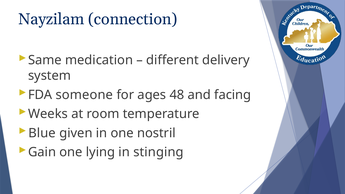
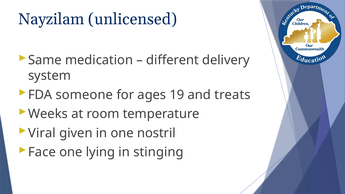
connection: connection -> unlicensed (133, 19)
48: 48 -> 19 (177, 95)
facing: facing -> treats (232, 95)
Blue: Blue -> Viral (42, 133)
Gain: Gain -> Face (42, 152)
